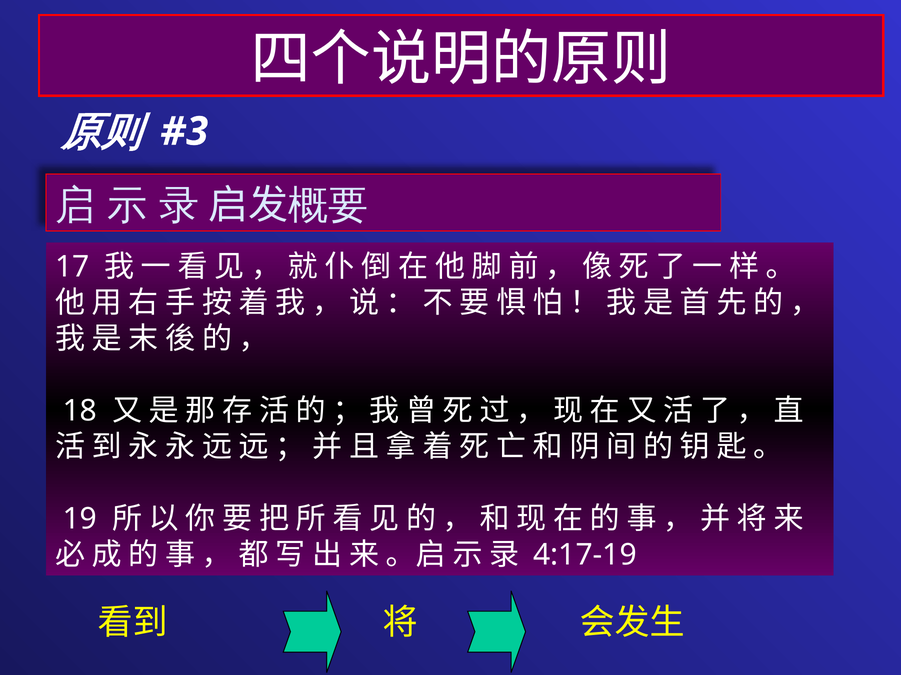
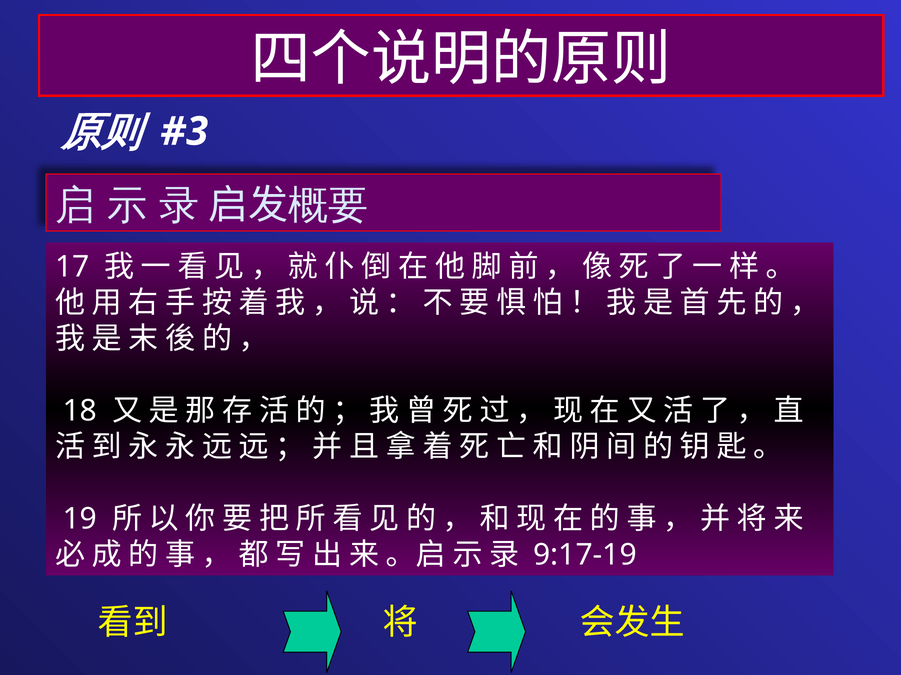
4:17-19: 4:17-19 -> 9:17-19 (585, 556)
